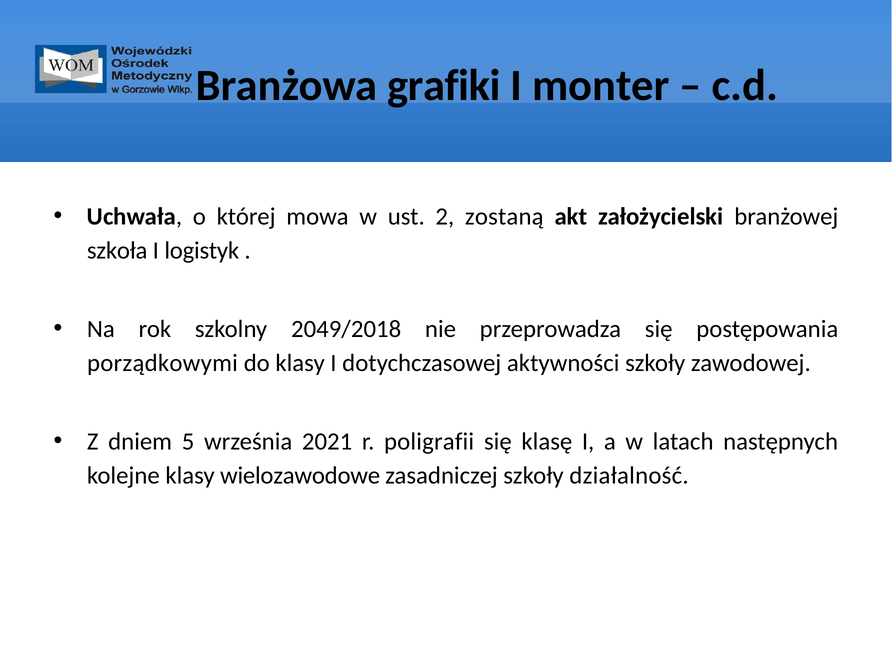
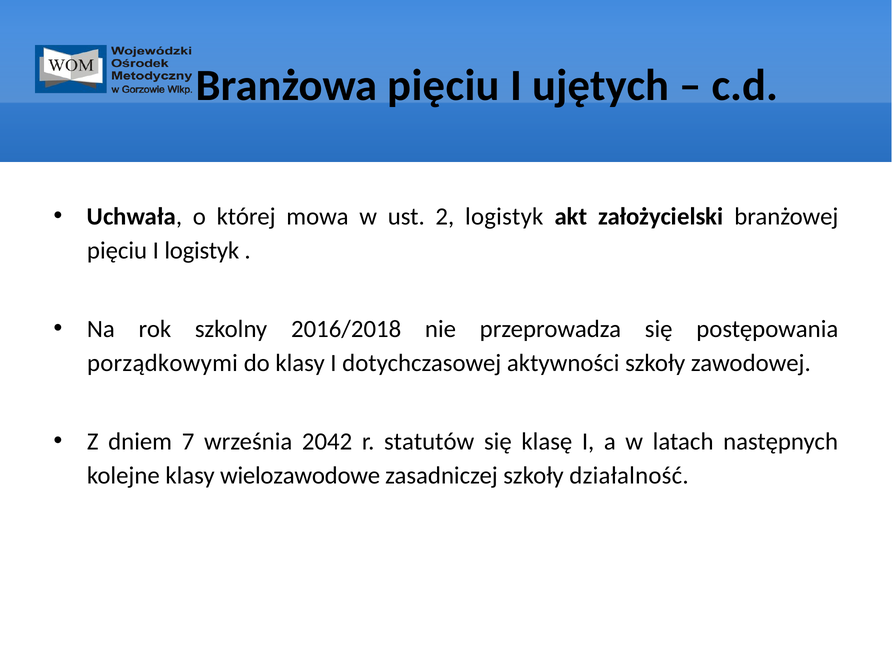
Branżowa grafiki: grafiki -> pięciu (444, 86)
monter: monter -> ujętych (601, 86)
2 zostaną: zostaną -> logistyk (504, 216)
szkoła: szkoła -> pięciu (117, 251)
2049/2018: 2049/2018 -> 2016/2018 (346, 329)
5: 5 -> 7 (188, 441)
2021: 2021 -> 2042 (327, 441)
poligrafii: poligrafii -> statutów (429, 441)
